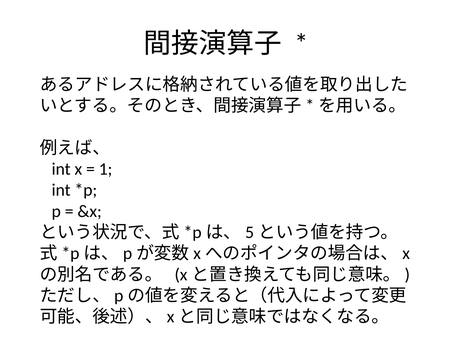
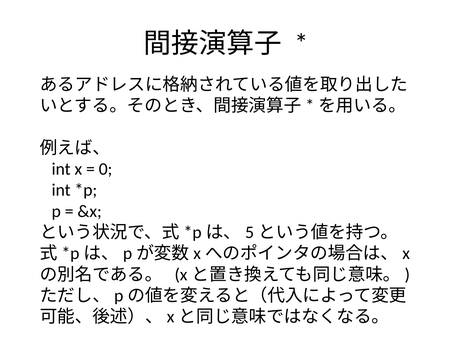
1: 1 -> 0 (106, 169)
